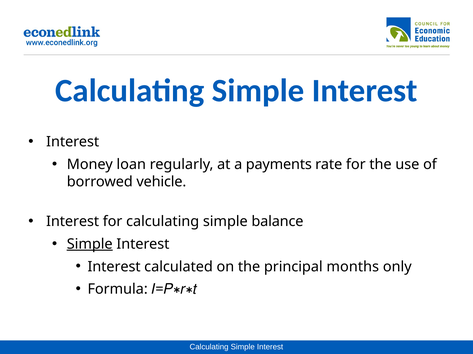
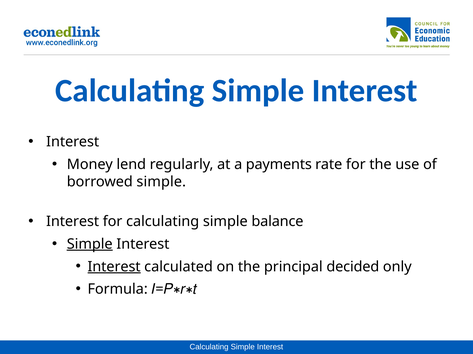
loan: loan -> lend (131, 165)
borrowed vehicle: vehicle -> simple (161, 182)
Interest underline: none -> present (114, 267)
months: months -> decided (353, 267)
